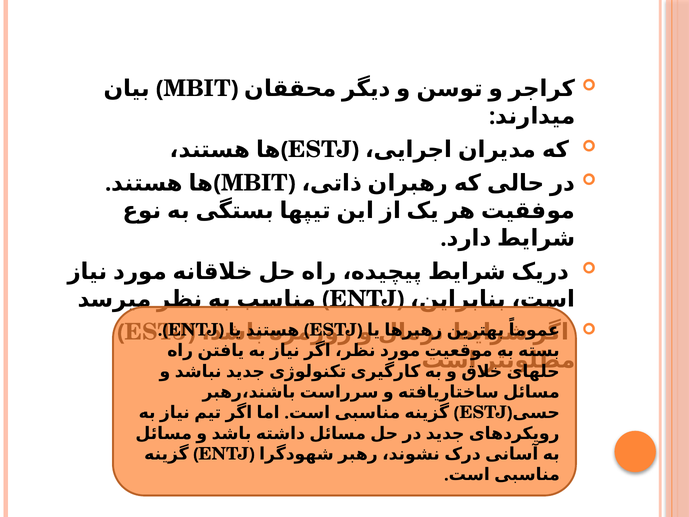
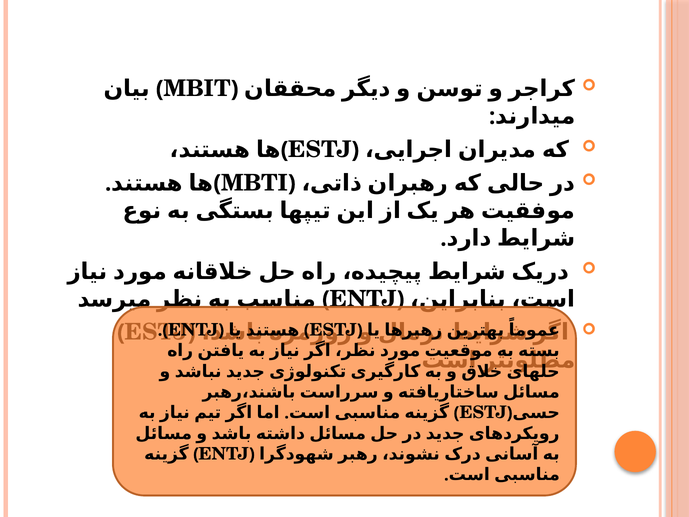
MBIT: MBIT -> MBTI (255, 183)
